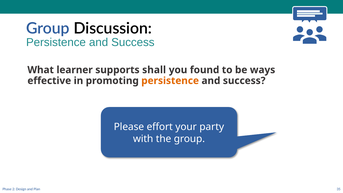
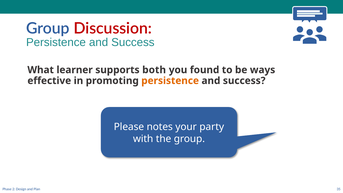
Discussion colour: black -> red (113, 28)
shall: shall -> both (154, 70)
effort: effort -> notes (160, 127)
